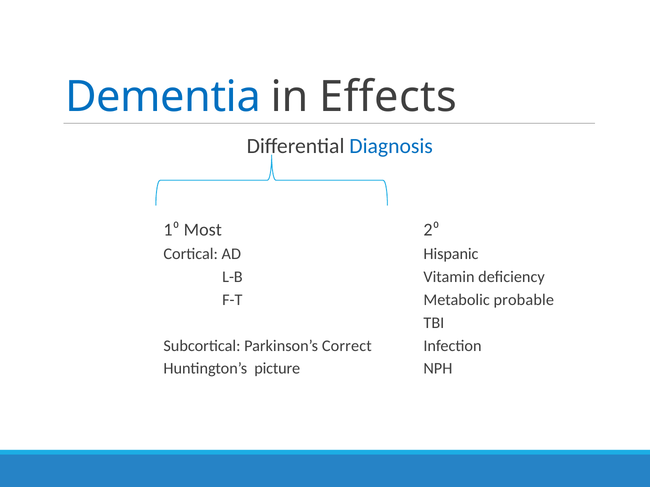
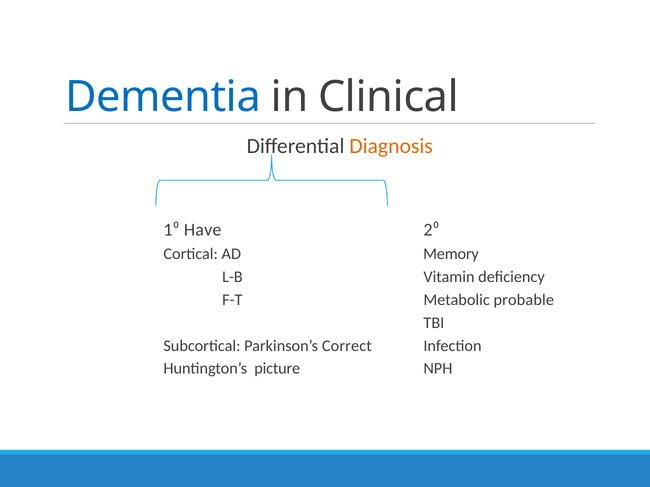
Effects: Effects -> Clinical (389, 97)
Diagnosis colour: blue -> orange (391, 146)
Most: Most -> Have (203, 230)
Hispanic: Hispanic -> Memory (451, 254)
